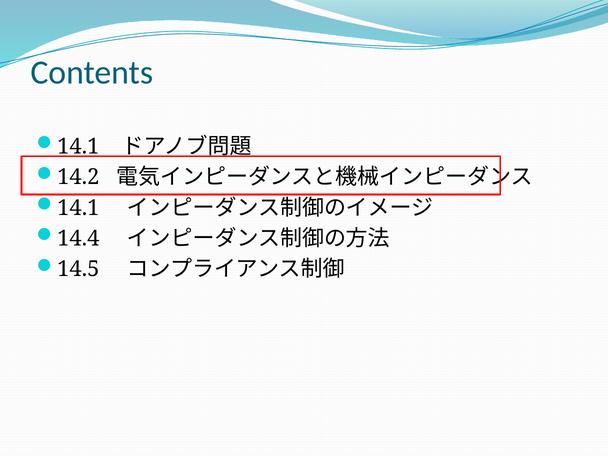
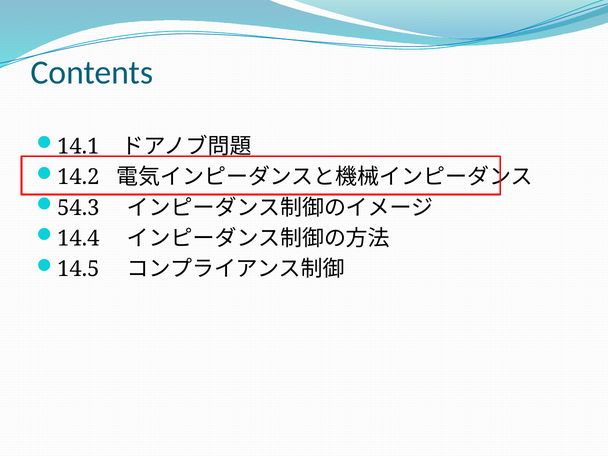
14.1: 14.1 -> 54.3 (78, 208)
